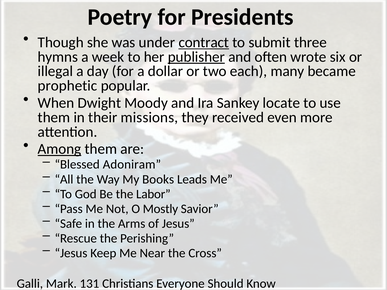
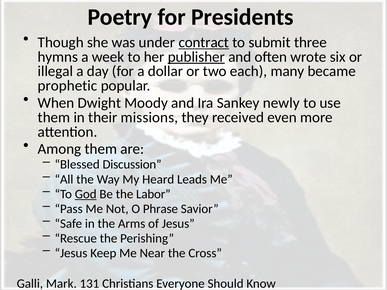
locate: locate -> newly (281, 103)
Among underline: present -> none (60, 149)
Adoniram: Adoniram -> Discussion (132, 165)
Books: Books -> Heard (158, 179)
God underline: none -> present (86, 194)
Mostly: Mostly -> Phrase (160, 209)
